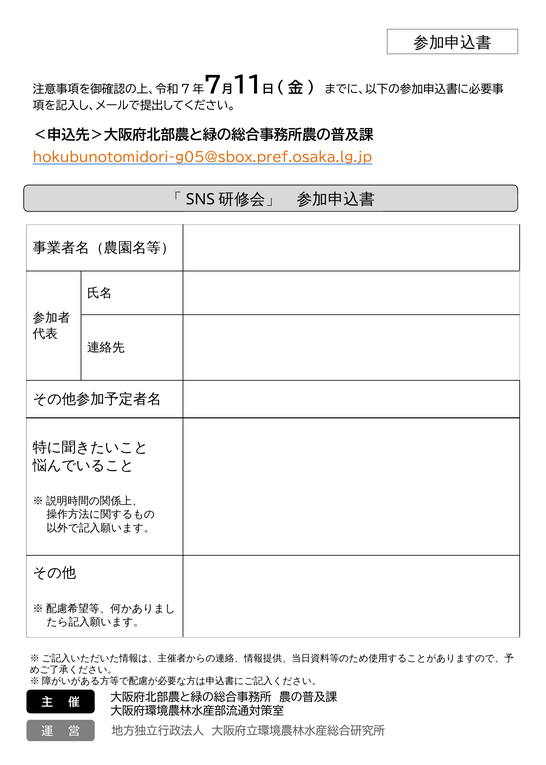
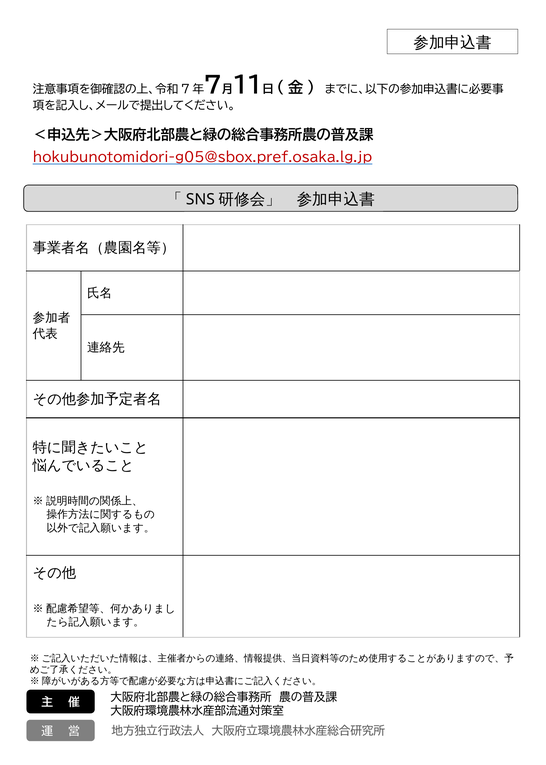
hokubunotomidori-g05@sbox.pref.osaka.lg.jp colour: orange -> red (202, 158)
